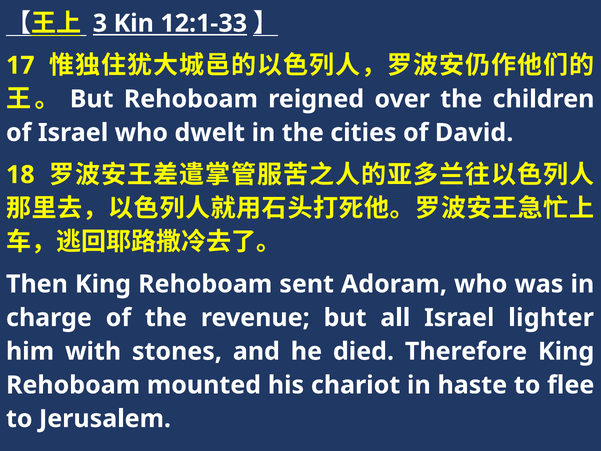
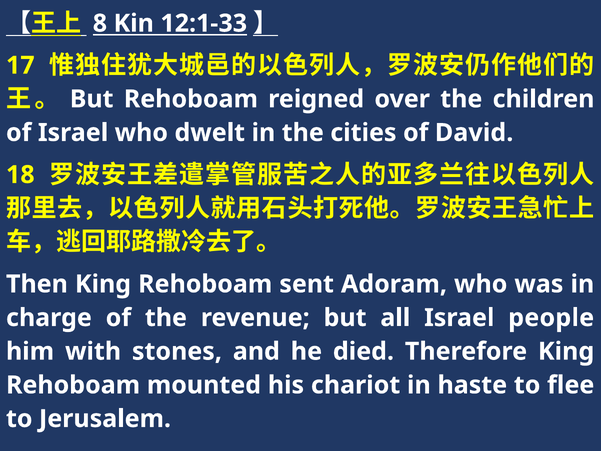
3: 3 -> 8 (100, 23)
lighter: lighter -> people (551, 318)
